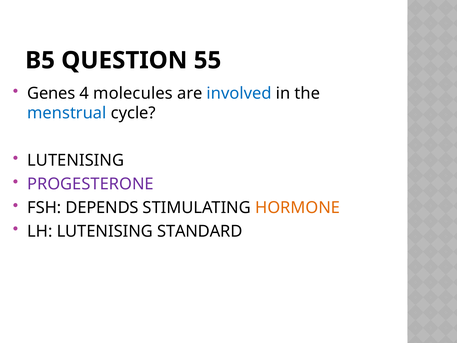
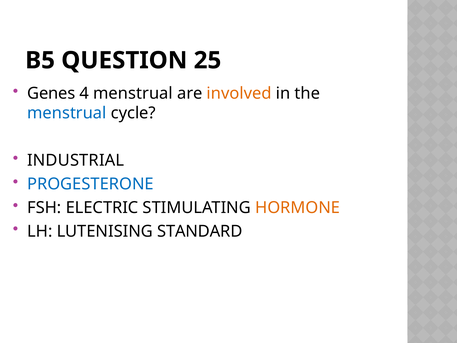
55: 55 -> 25 (207, 60)
4 molecules: molecules -> menstrual (133, 93)
involved colour: blue -> orange (239, 93)
LUTENISING: LUTENISING -> INDUSTRIAL (76, 160)
PROGESTERONE colour: purple -> blue (90, 184)
DEPENDS: DEPENDS -> ELECTRIC (102, 207)
